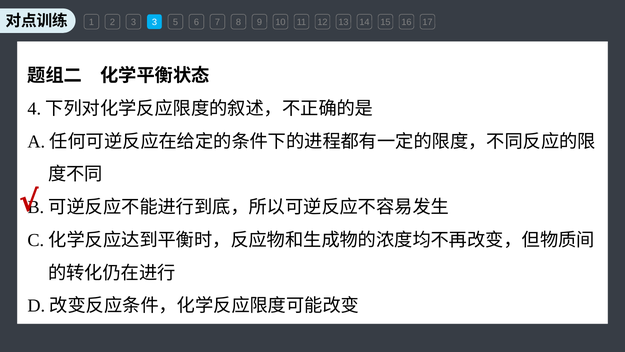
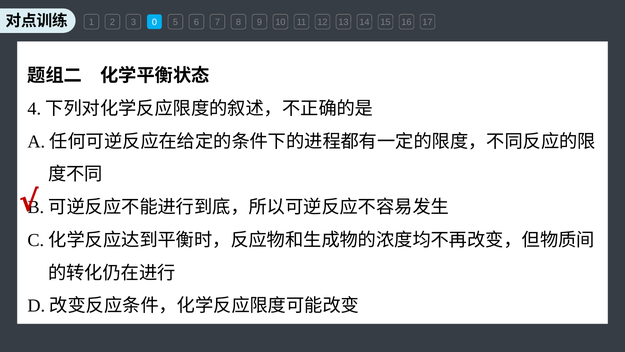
3 3: 3 -> 0 (154, 22)
